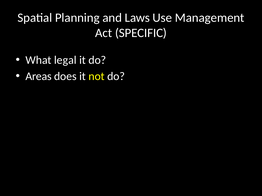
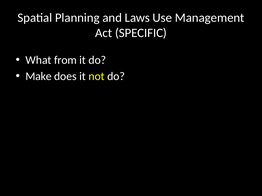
legal: legal -> from (65, 60)
Areas: Areas -> Make (39, 77)
